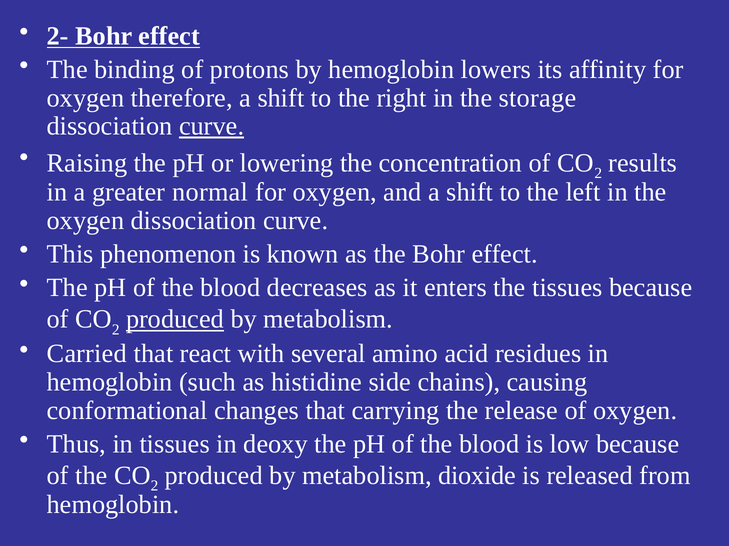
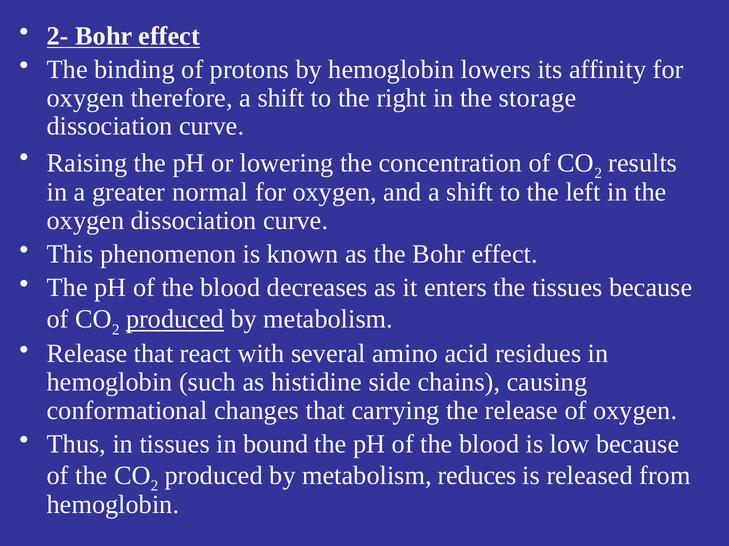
curve underline: present -> none (212, 126)
Carried: Carried -> Release (87, 354)
deoxy: deoxy -> bound (276, 445)
dioxide: dioxide -> reduces (477, 476)
